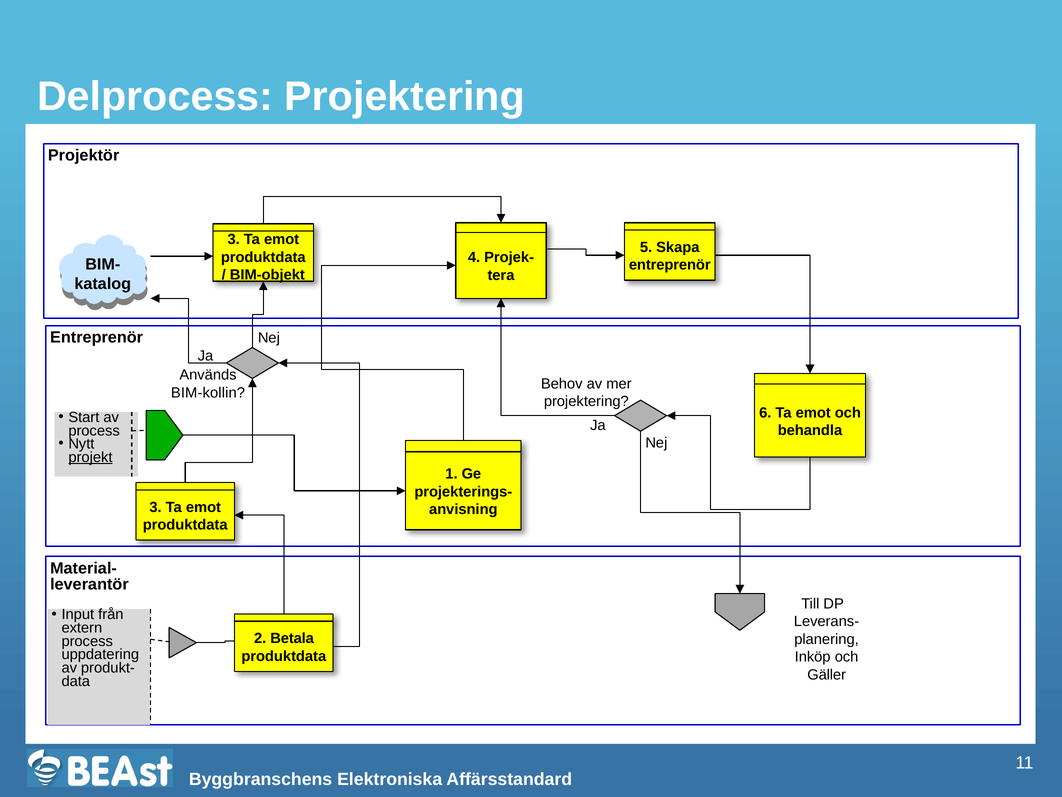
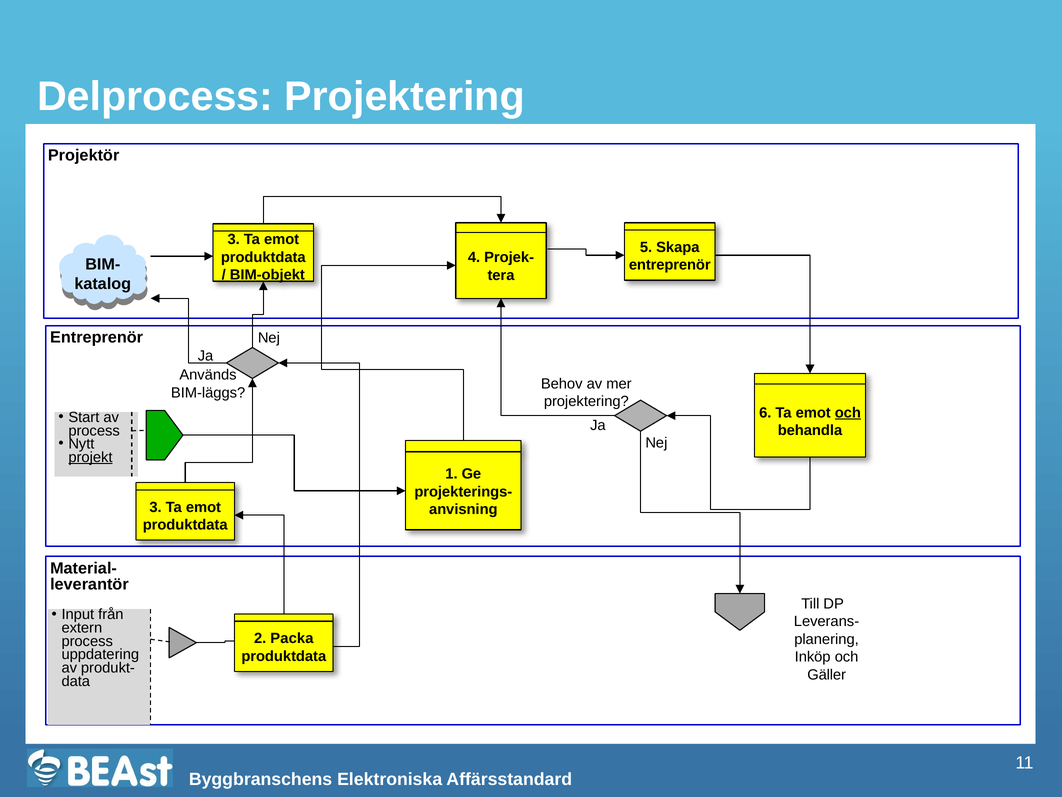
BIM-kollin: BIM-kollin -> BIM-läggs (208, 393)
och underline: none -> present (848, 412)
Betala: Betala -> Packa (292, 638)
